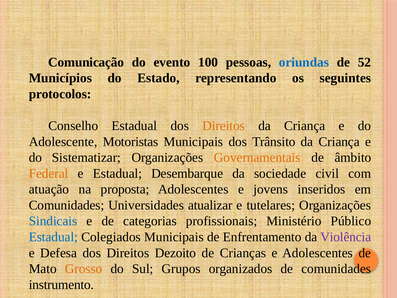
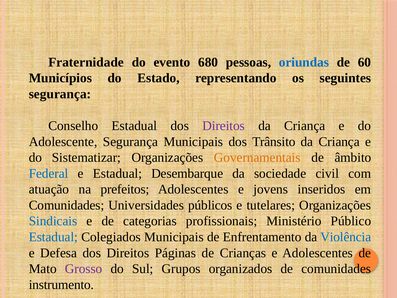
Comunicação: Comunicação -> Fraternidade (86, 62)
100: 100 -> 680 (208, 62)
52: 52 -> 60 (364, 62)
protocolos: protocolos -> segurança (60, 94)
Direitos colour: orange -> purple (224, 126)
Adolescente Motoristas: Motoristas -> Segurança (130, 142)
Federal colour: orange -> blue (49, 173)
proposta: proposta -> prefeitos (125, 189)
atualizar: atualizar -> públicos (210, 205)
Violência colour: purple -> blue (346, 237)
Dezoito: Dezoito -> Páginas (175, 253)
Grosso colour: orange -> purple (84, 269)
